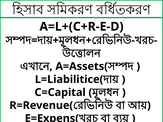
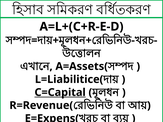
C=Capital underline: none -> present (60, 93)
